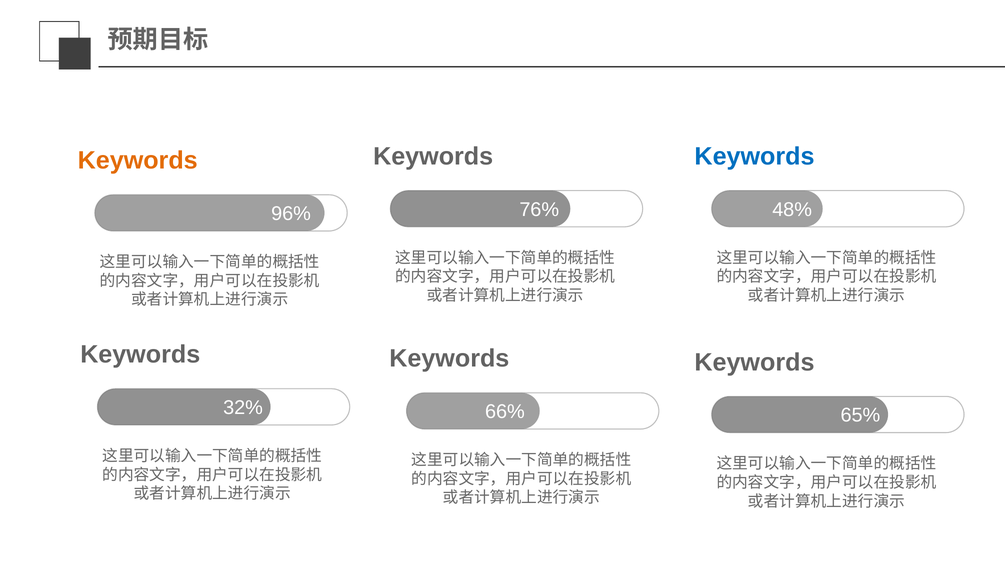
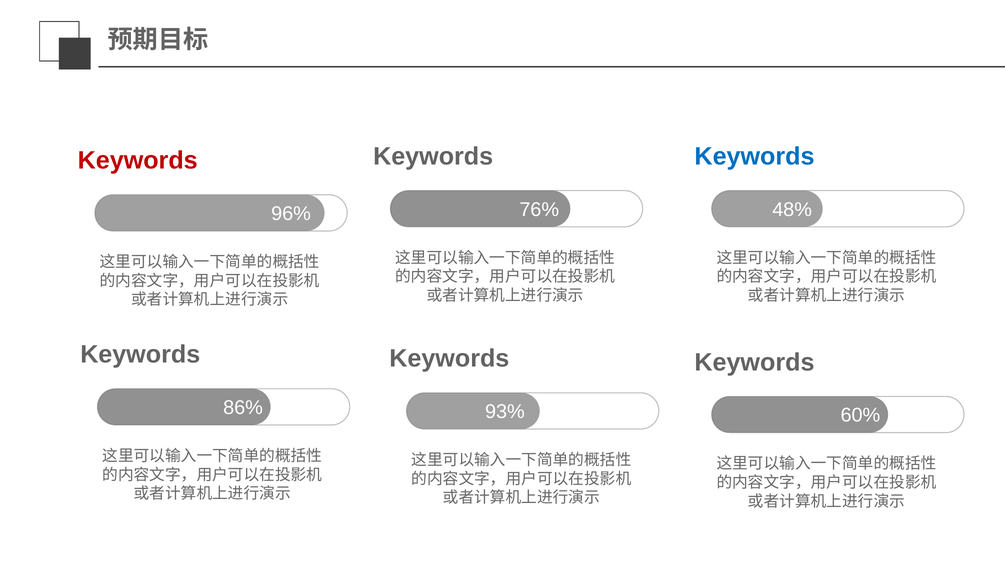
Keywords colour: orange -> red (138, 161)
32%: 32% -> 86% (243, 408)
66%: 66% -> 93% (505, 412)
65%: 65% -> 60% (860, 416)
